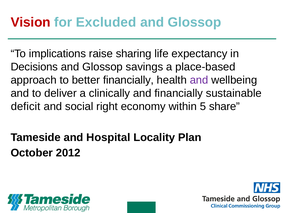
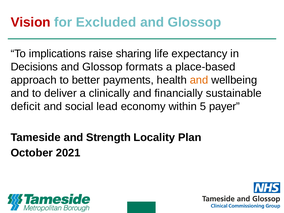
savings: savings -> formats (144, 67)
better financially: financially -> payments (128, 80)
and colour: purple -> orange (199, 80)
right: right -> lead (107, 106)
share: share -> payer (224, 106)
Hospital: Hospital -> Strength (108, 137)
2012: 2012 -> 2021 (68, 153)
